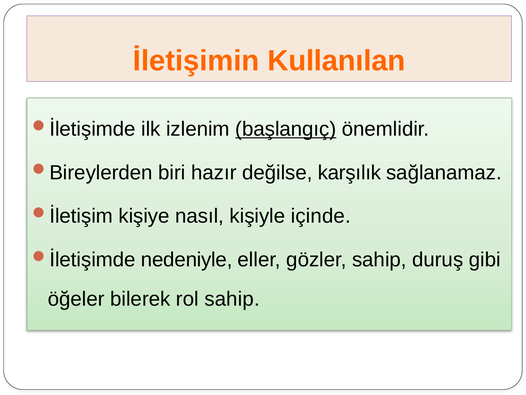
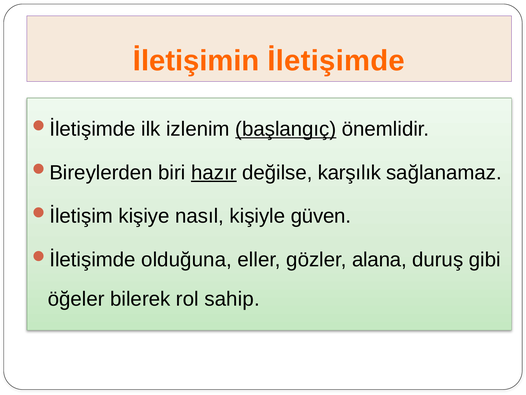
Kullanılan: Kullanılan -> İletişimde (336, 61)
hazır underline: none -> present (214, 172)
içinde: içinde -> güven (321, 216)
nedeniyle: nedeniyle -> olduğuna (187, 259)
gözler sahip: sahip -> alana (379, 259)
